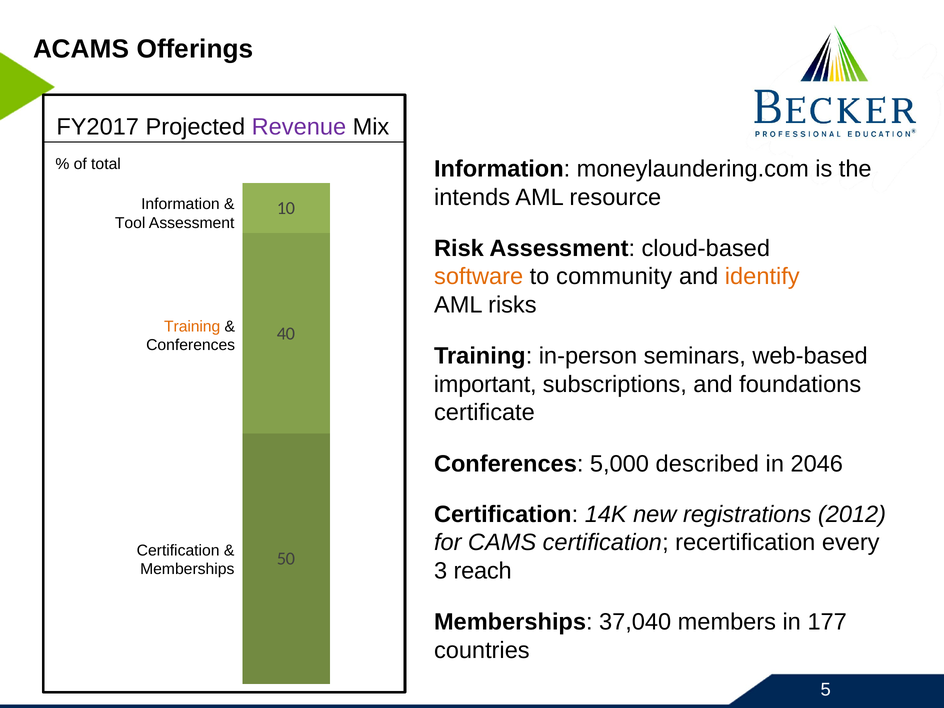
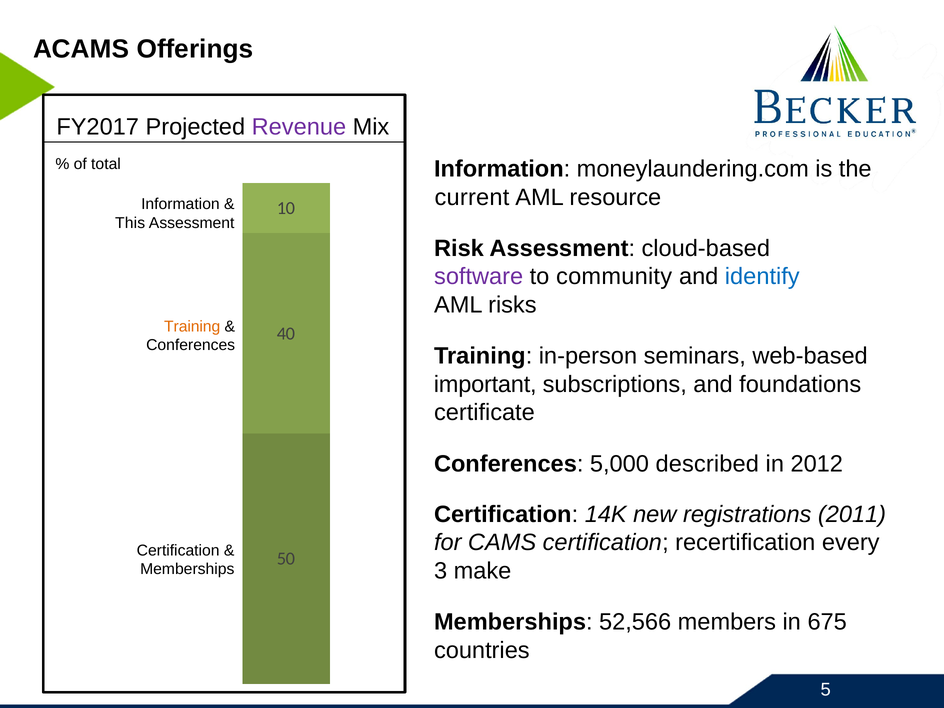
intends: intends -> current (472, 197)
Tool: Tool -> This (130, 223)
software colour: orange -> purple (479, 277)
identify colour: orange -> blue (762, 277)
2046: 2046 -> 2012 (817, 464)
2012: 2012 -> 2011 (852, 514)
reach: reach -> make (482, 571)
37,040: 37,040 -> 52,566 (635, 622)
177: 177 -> 675 (827, 622)
